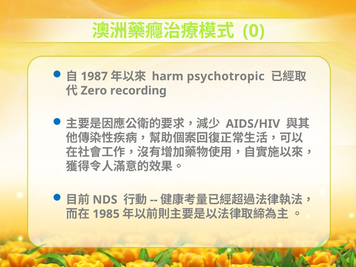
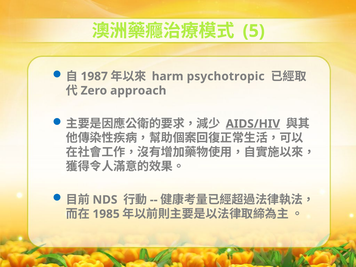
0: 0 -> 5 (254, 31)
recording: recording -> approach (138, 91)
AIDS/HIV underline: none -> present (253, 124)
